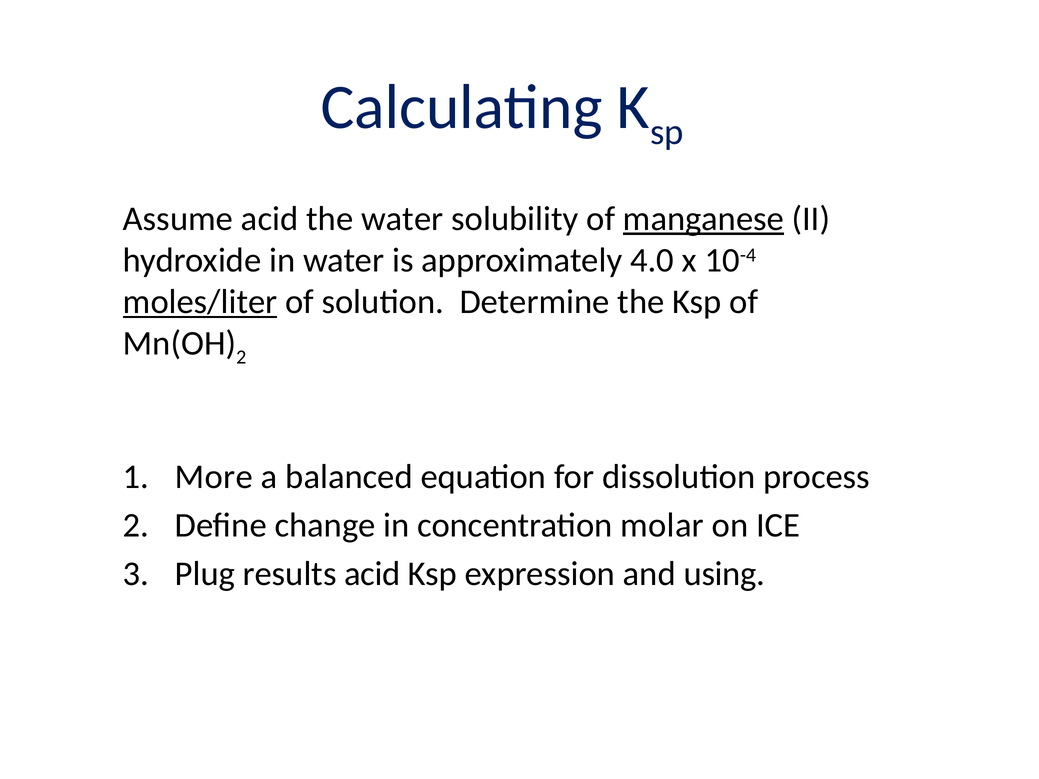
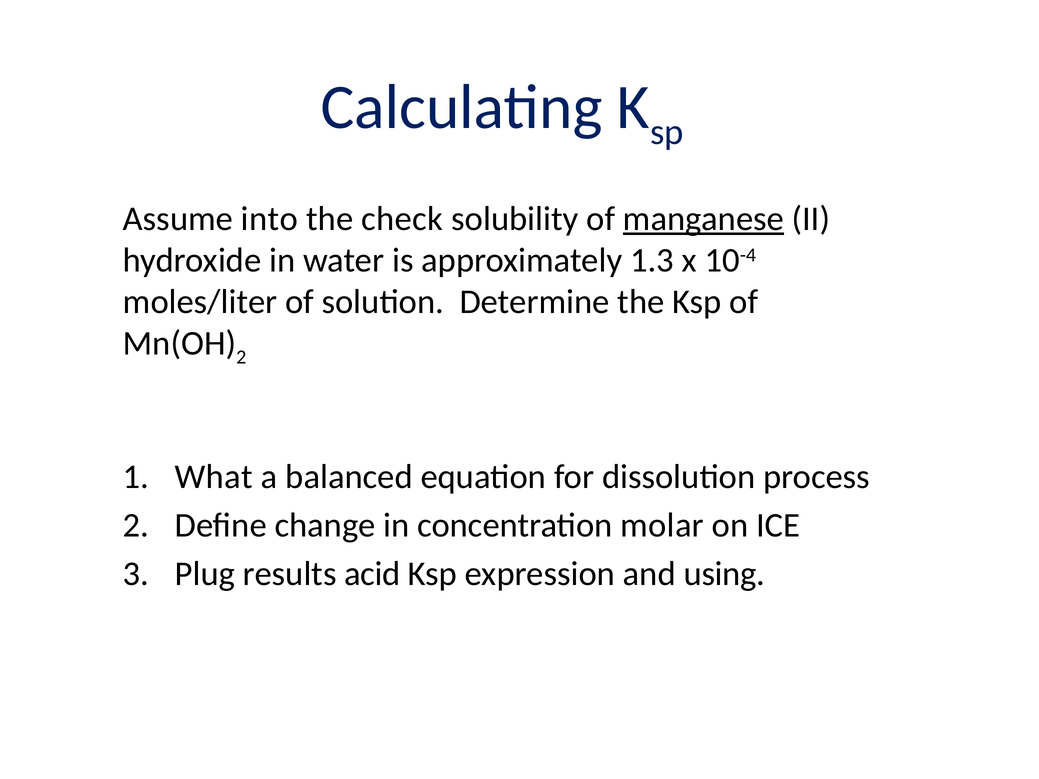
Assume acid: acid -> into (269, 219)
the water: water -> check (402, 219)
4.0: 4.0 -> 1.3 (652, 260)
moles/liter underline: present -> none (200, 302)
More: More -> What (214, 477)
